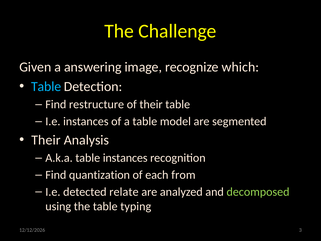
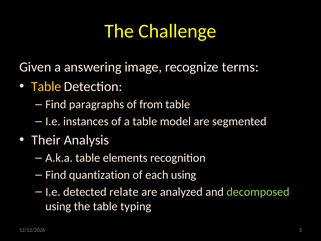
which: which -> terms (240, 67)
Table colour: light blue -> yellow (46, 86)
restructure: restructure -> paragraphs (97, 104)
of their: their -> from (151, 104)
table instances: instances -> elements (125, 158)
each from: from -> using (184, 175)
